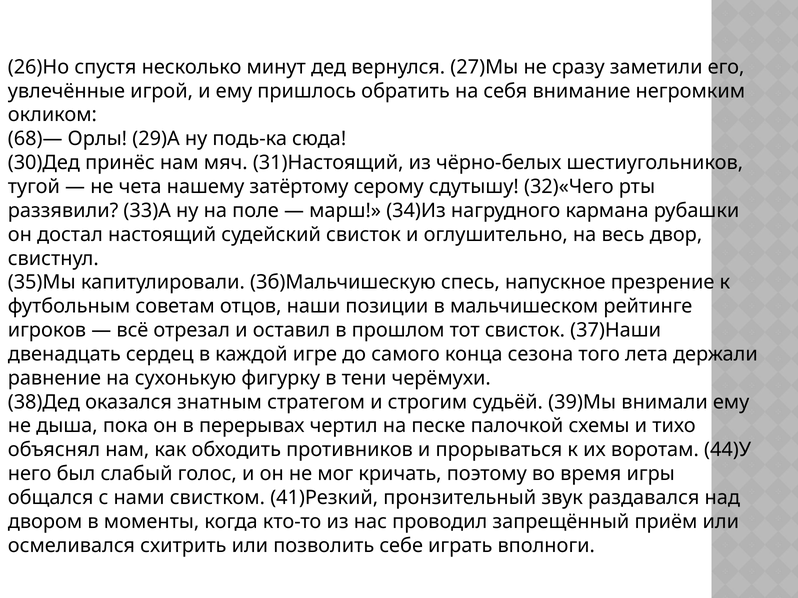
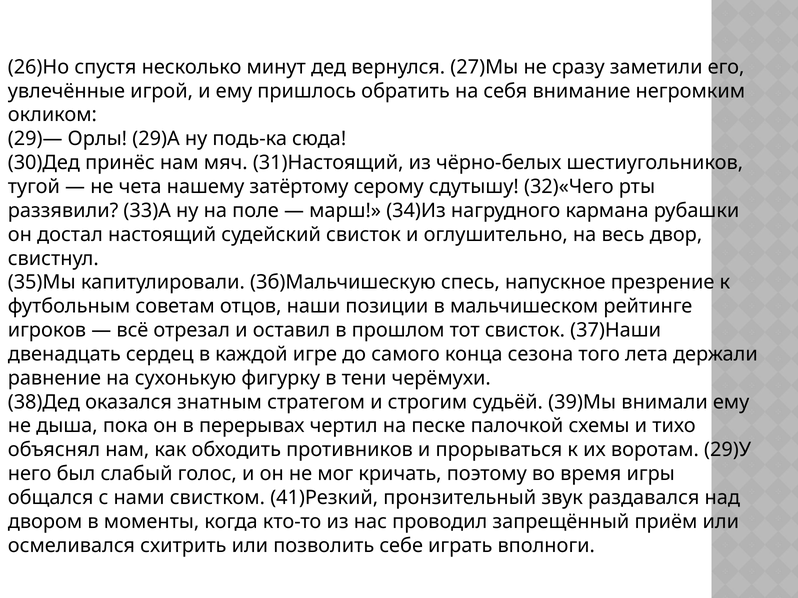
68)—: 68)— -> 29)— (35, 139)
44)У: 44)У -> 29)У (728, 450)
